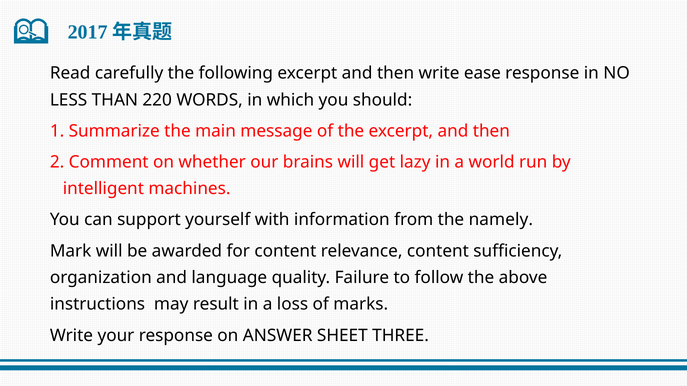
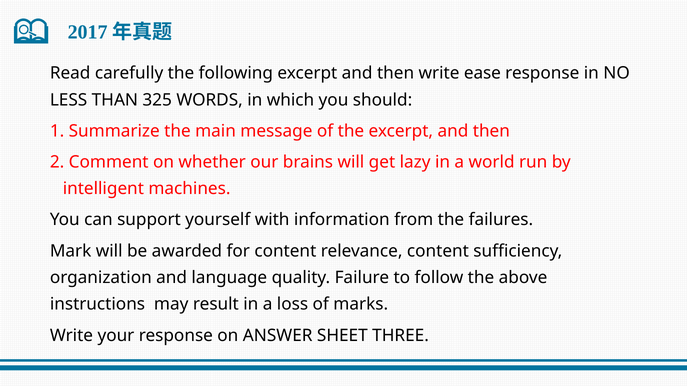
220: 220 -> 325 (157, 100)
namely: namely -> failures (501, 220)
